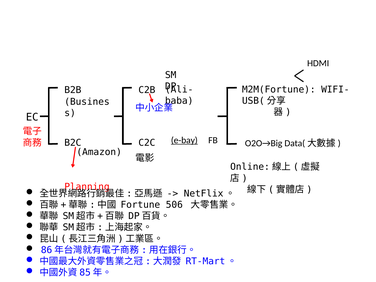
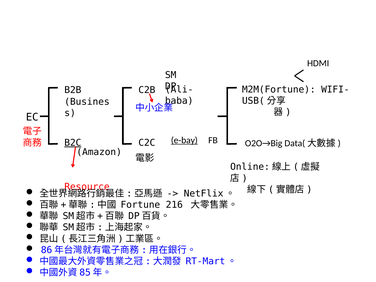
B2C underline: none -> present (73, 143)
Planning: Planning -> Resource (87, 187)
506: 506 -> 216 (174, 205)
